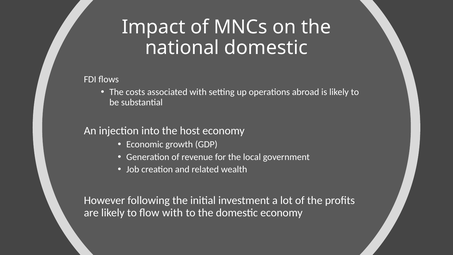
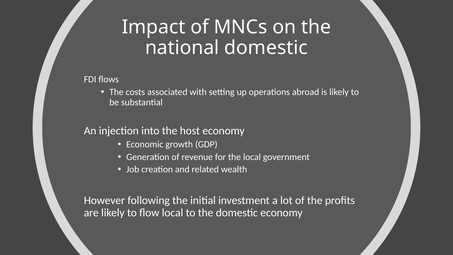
flow with: with -> local (173, 212)
